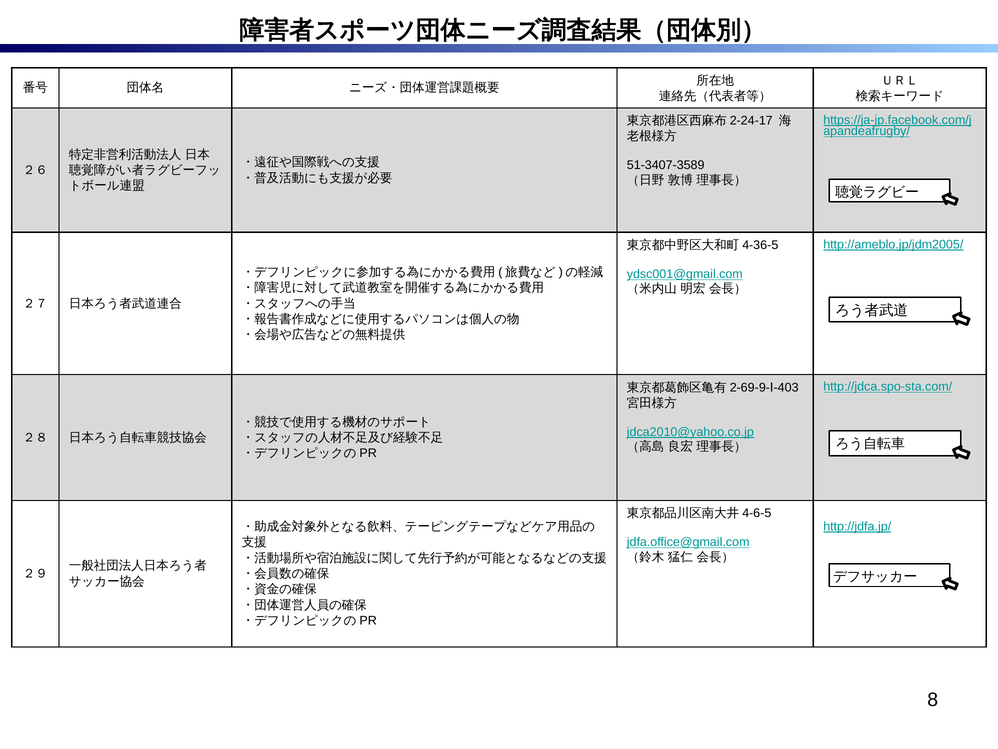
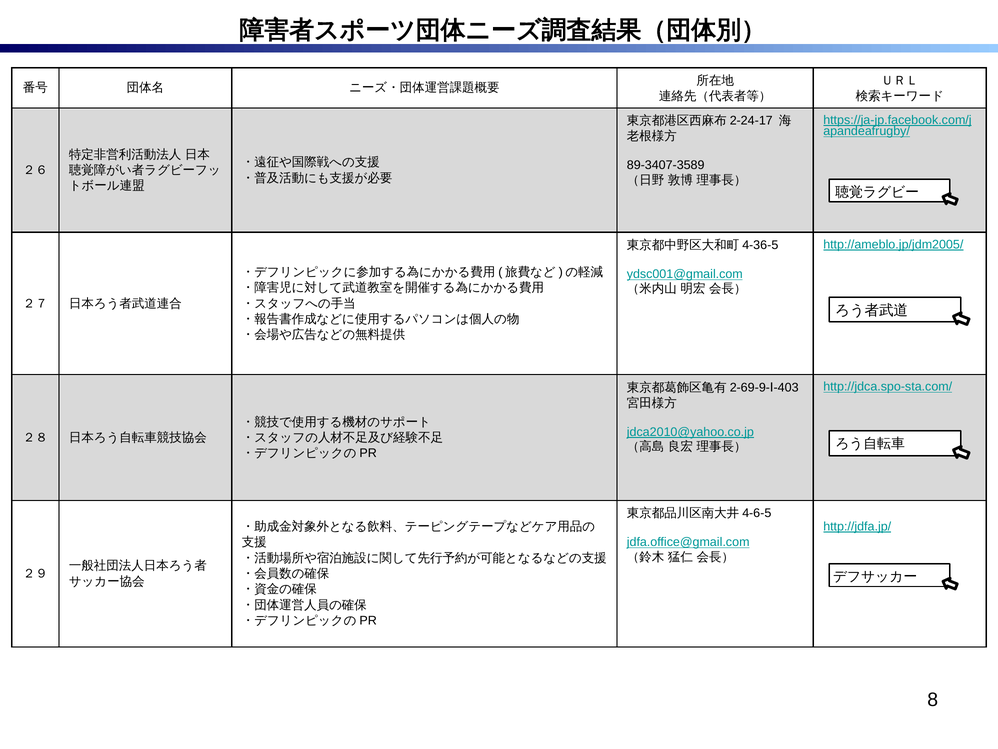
51-3407-3589: 51-3407-3589 -> 89-3407-3589 (666, 165)
